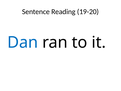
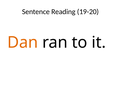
Dan colour: blue -> orange (23, 42)
